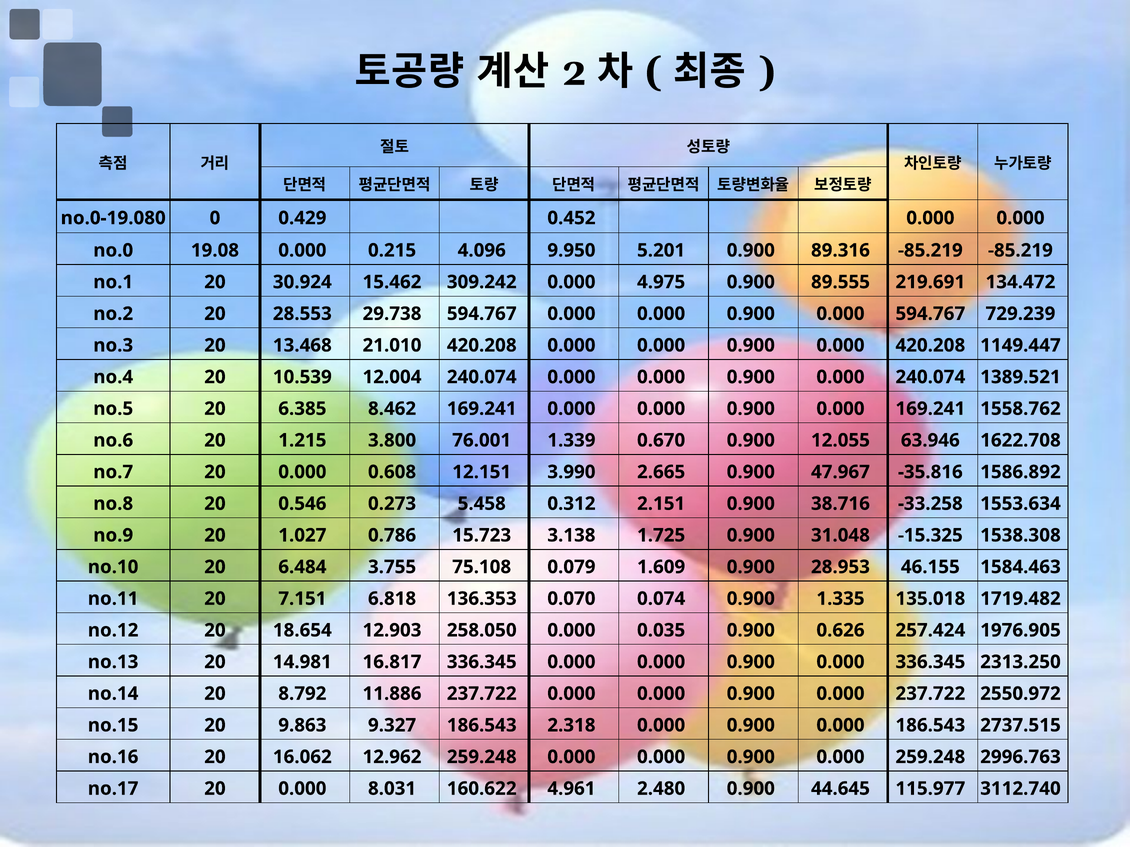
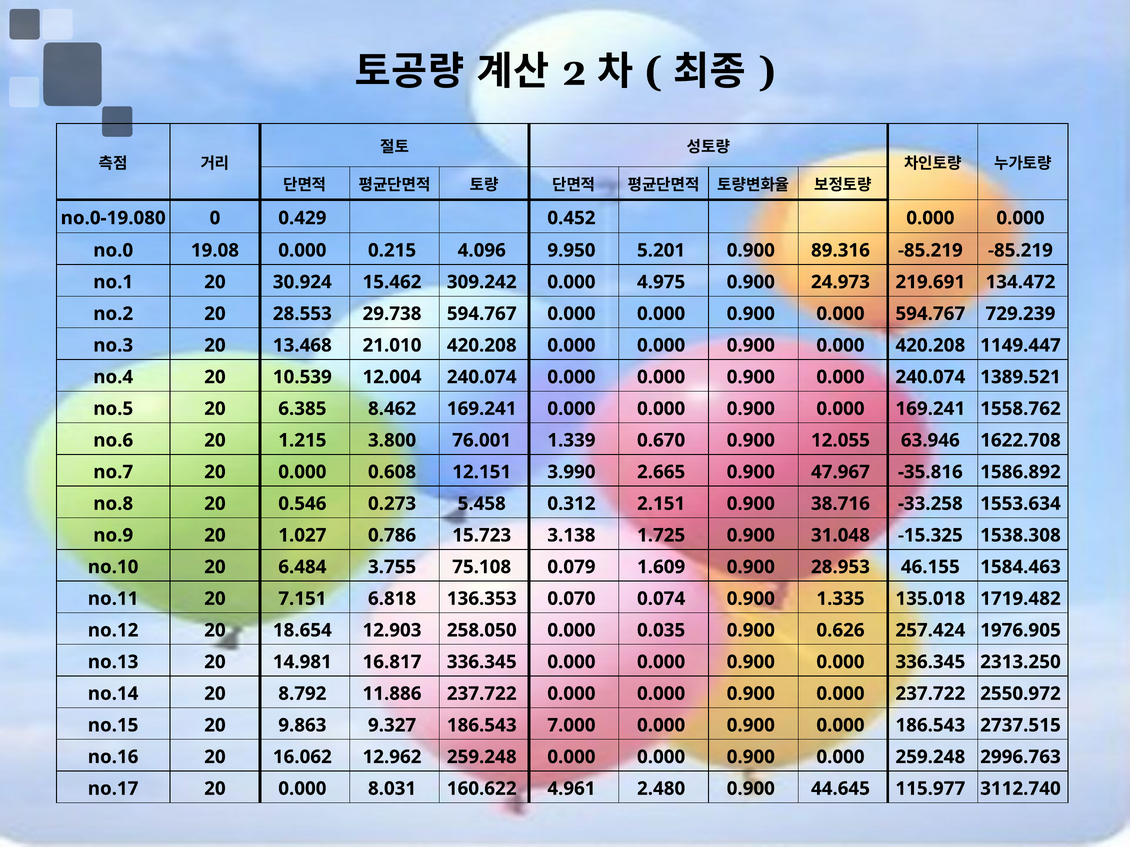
89.555: 89.555 -> 24.973 (840, 282)
2.318: 2.318 -> 7.000 (571, 726)
